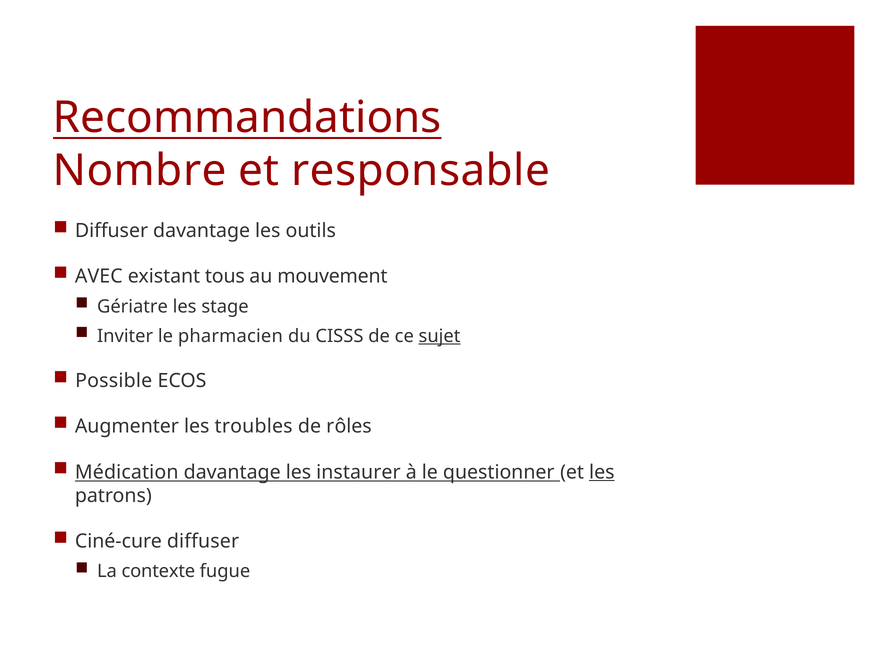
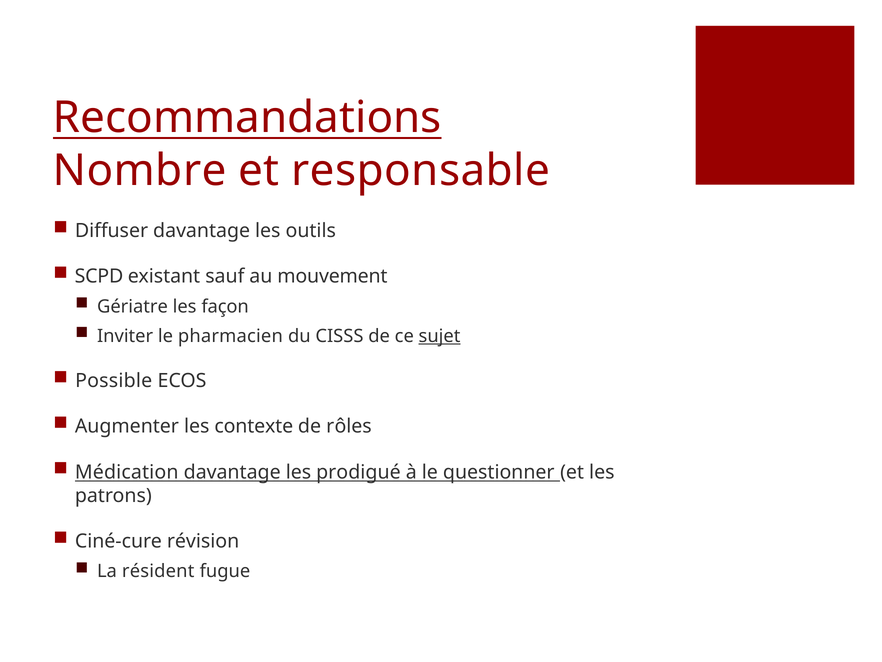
AVEC: AVEC -> SCPD (99, 276)
tous: tous -> sauf (225, 276)
stage: stage -> façon (225, 306)
troubles: troubles -> contexte (254, 426)
instaurer: instaurer -> prodigué (358, 472)
les underline: present -> none (602, 472)
Ciné-cure diffuser: diffuser -> révision (203, 541)
contexte: contexte -> résident (158, 571)
